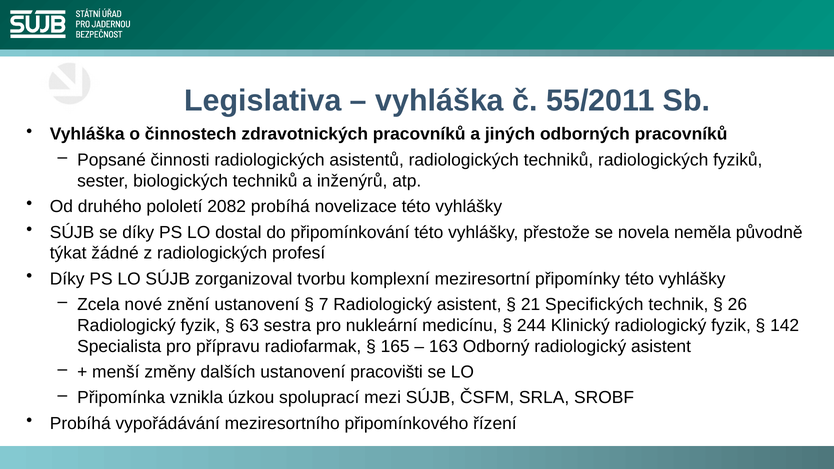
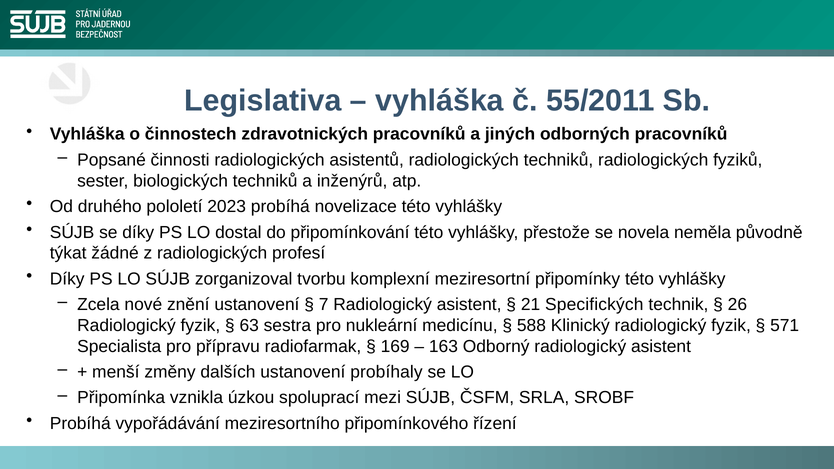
2082: 2082 -> 2023 (227, 207)
244: 244 -> 588 (531, 326)
142: 142 -> 571 (785, 326)
165: 165 -> 169 (395, 346)
pracovišti: pracovišti -> probíhaly (386, 372)
